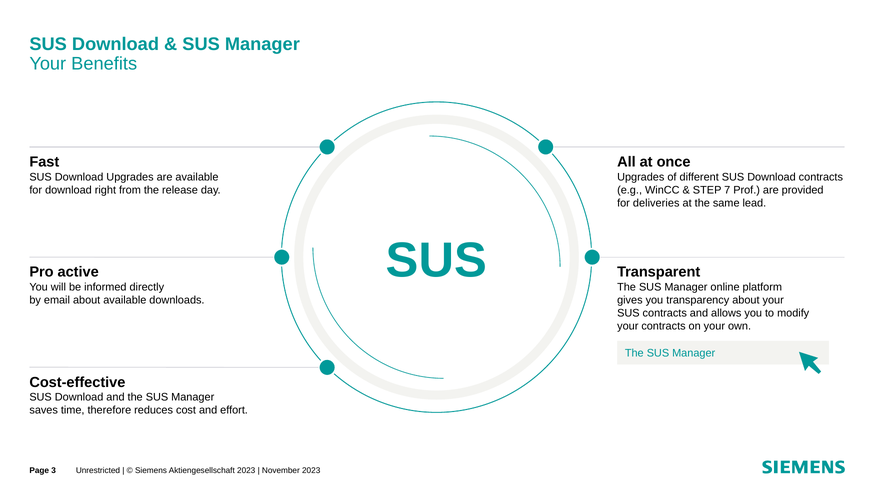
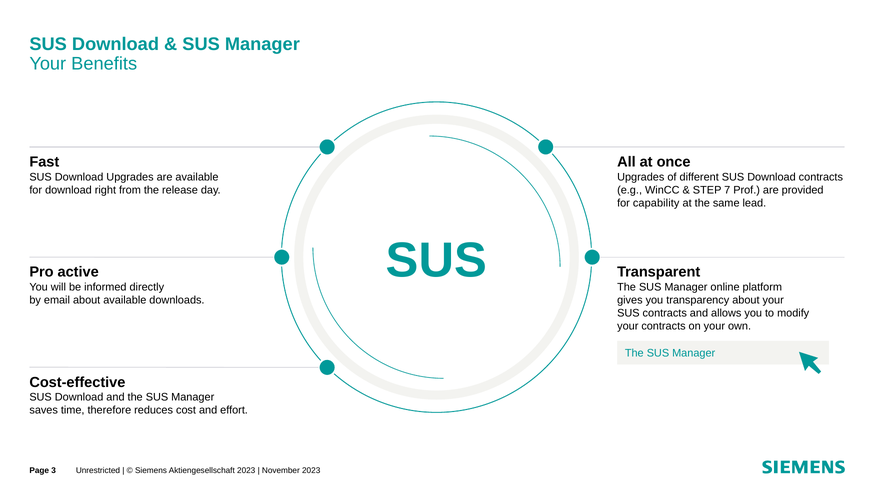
deliveries: deliveries -> capability (656, 203)
